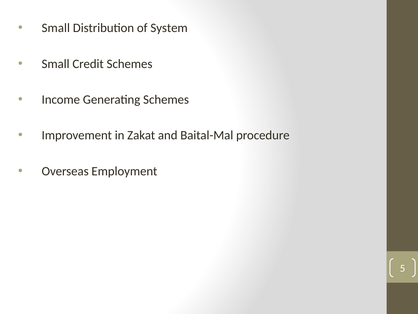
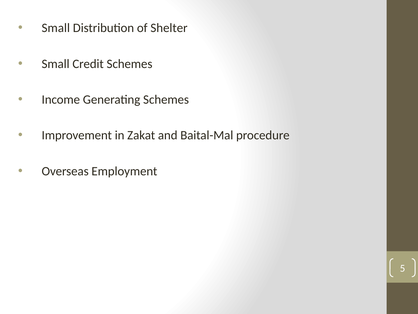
System: System -> Shelter (169, 28)
